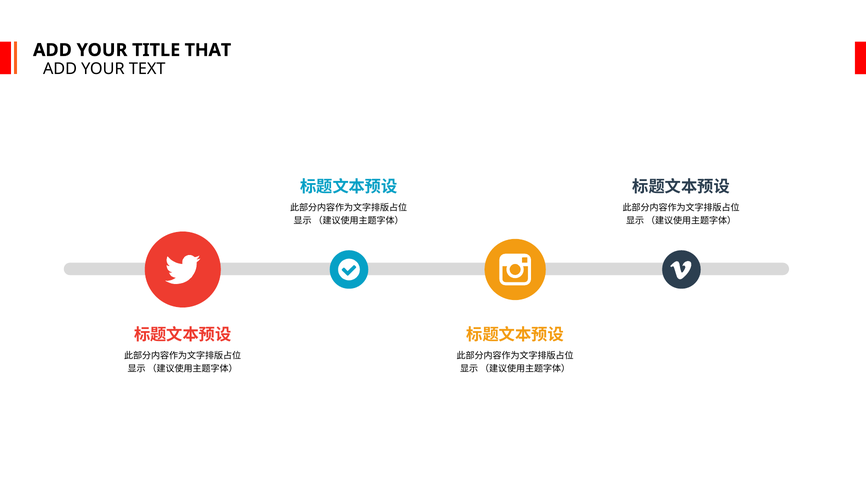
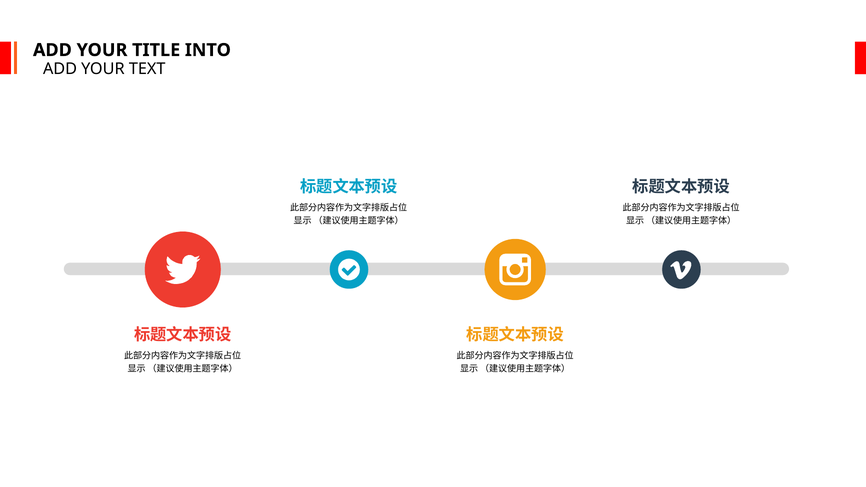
THAT: THAT -> INTO (208, 50)
